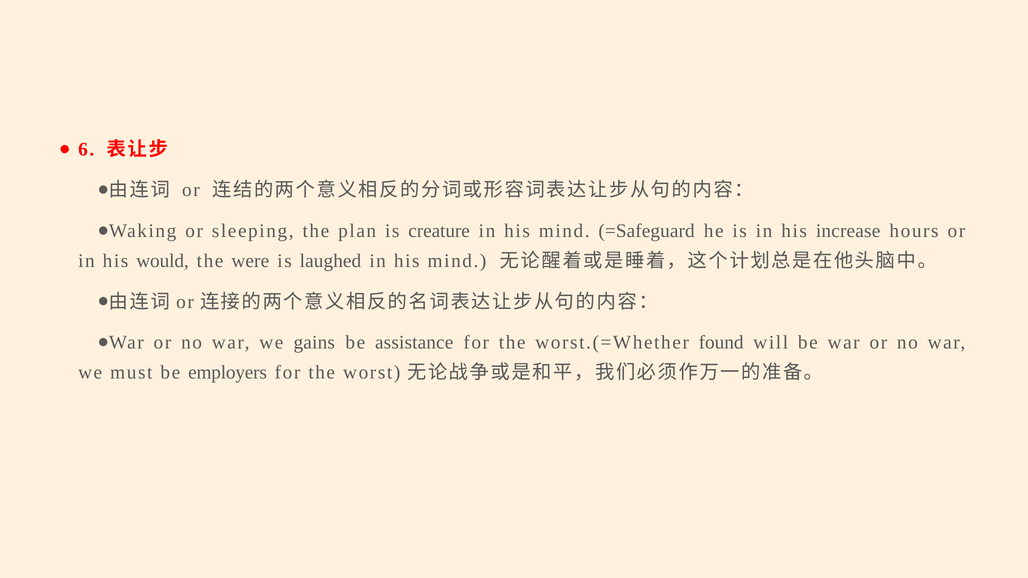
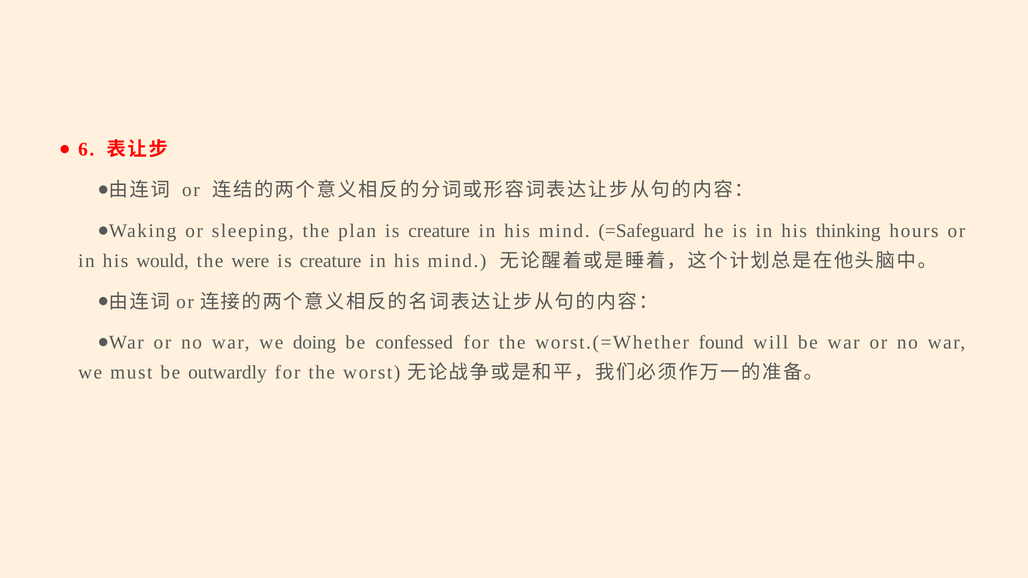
increase: increase -> thinking (848, 231)
laughed: laughed -> creature (331, 261)
gains: gains -> doing (314, 343)
assistance: assistance -> confessed (414, 343)
employers: employers -> outwardly (227, 373)
